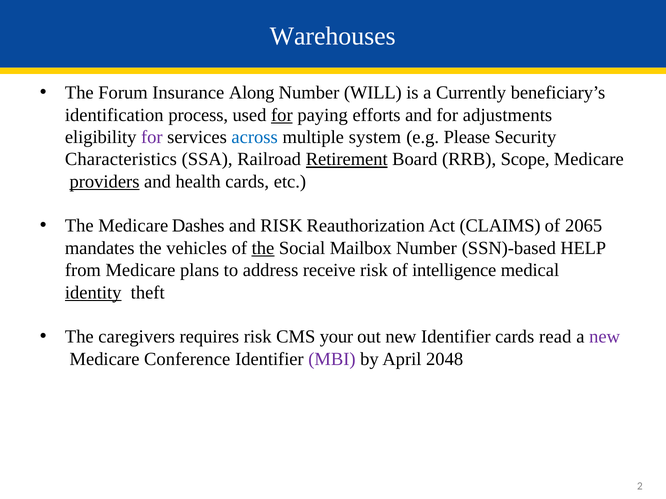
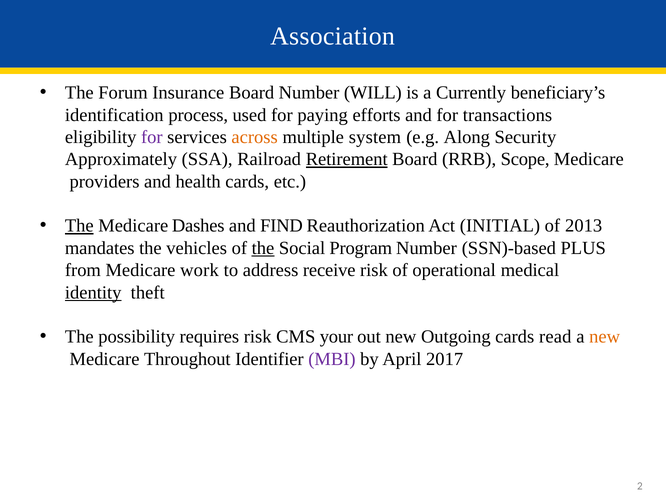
Warehouses: Warehouses -> Association (333, 36)
Insurance Along: Along -> Board (252, 93)
for underline: present -> none (282, 115)
adjustments: adjustments -> transactions (508, 115)
across colour: blue -> orange (255, 137)
Please: Please -> Along (467, 137)
Characteristics: Characteristics -> Approximately (121, 159)
providers underline: present -> none (104, 182)
The underline: none -> present (79, 226)
and RISK: RISK -> FIND (282, 226)
CLAIMS: CLAIMS -> INITIAL (500, 226)
2065: 2065 -> 2013 (584, 226)
Mailbox: Mailbox -> Program (361, 248)
HELP: HELP -> PLUS (583, 248)
plans: plans -> work (199, 270)
intelligence: intelligence -> operational (454, 270)
caregivers: caregivers -> possibility (137, 337)
new Identifier: Identifier -> Outgoing (456, 337)
new colour: purple -> orange (605, 337)
Conference: Conference -> Throughout (187, 359)
2048: 2048 -> 2017 (445, 359)
